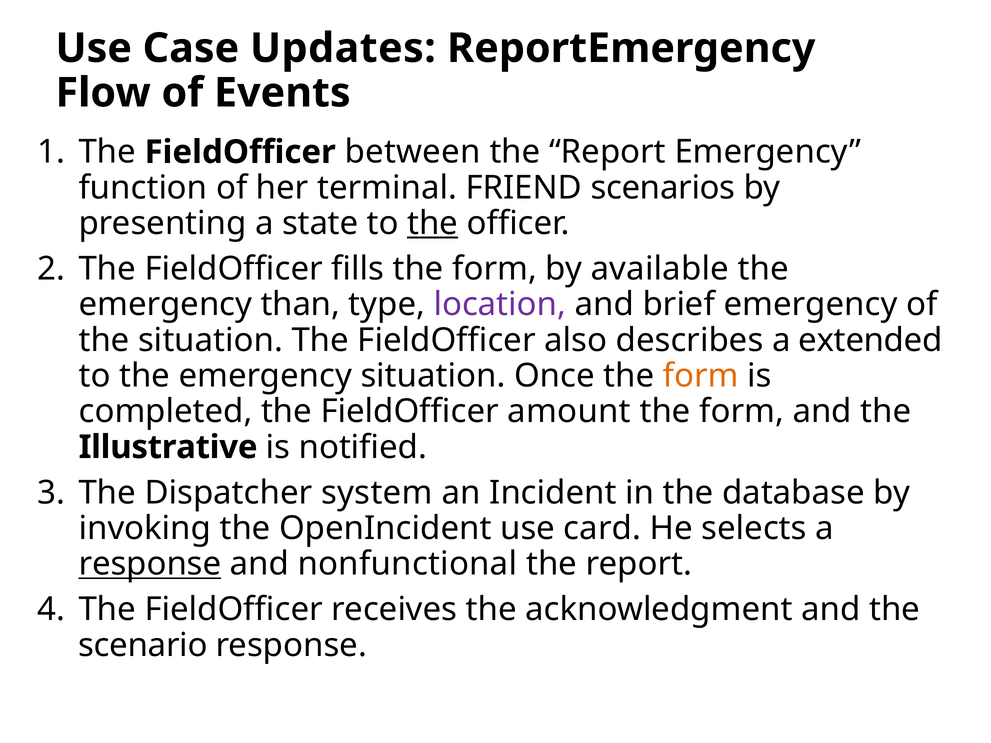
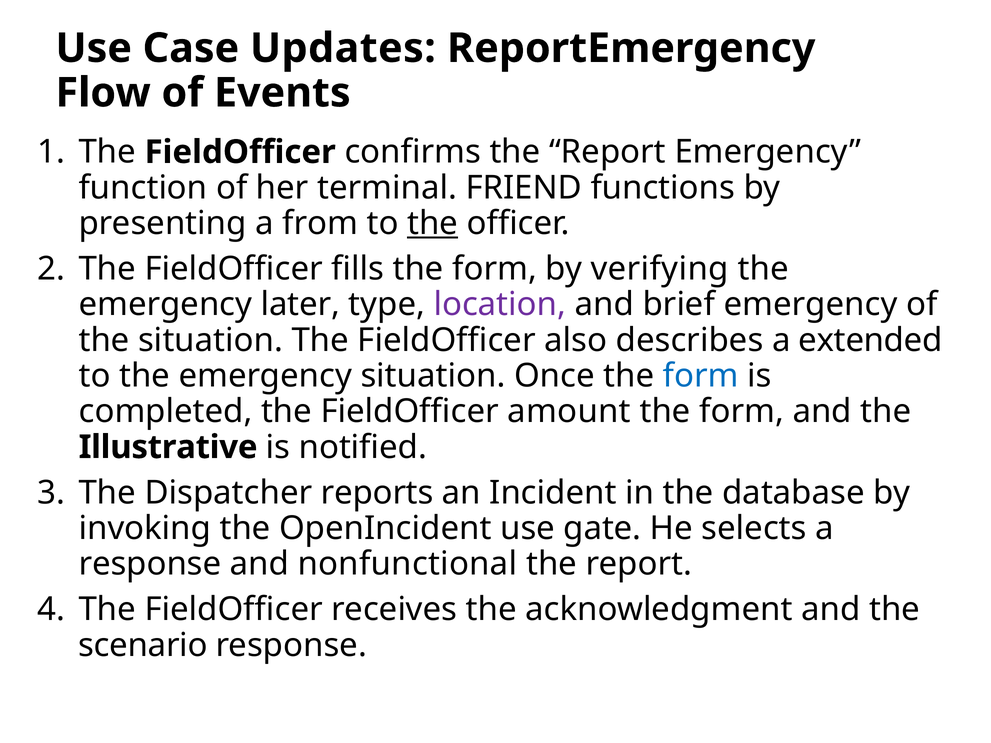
between: between -> confirms (413, 152)
scenarios: scenarios -> functions (663, 188)
state: state -> from (320, 223)
available: available -> verifying (660, 269)
than: than -> later (300, 305)
form colour: orange -> blue (701, 376)
system: system -> reports (377, 493)
card: card -> gate (602, 529)
response underline: present -> none (150, 564)
